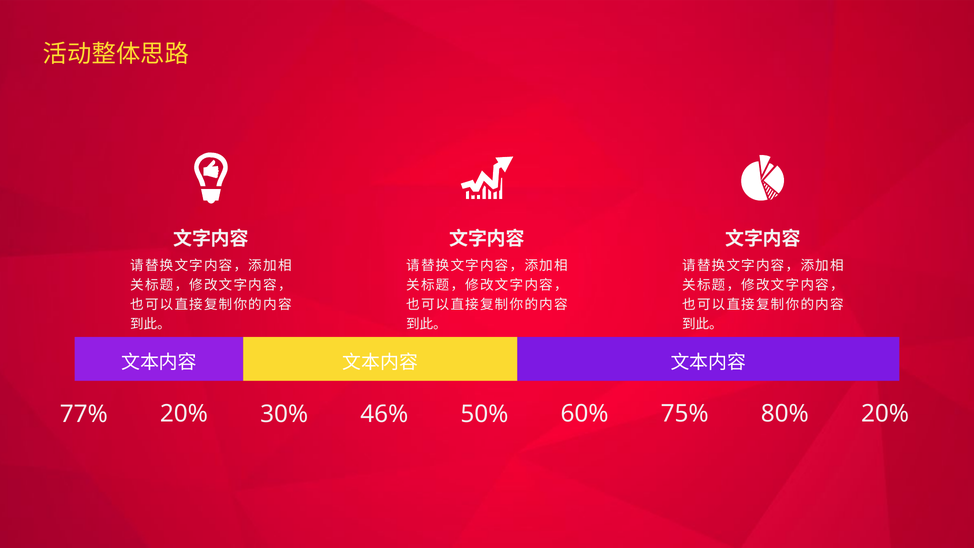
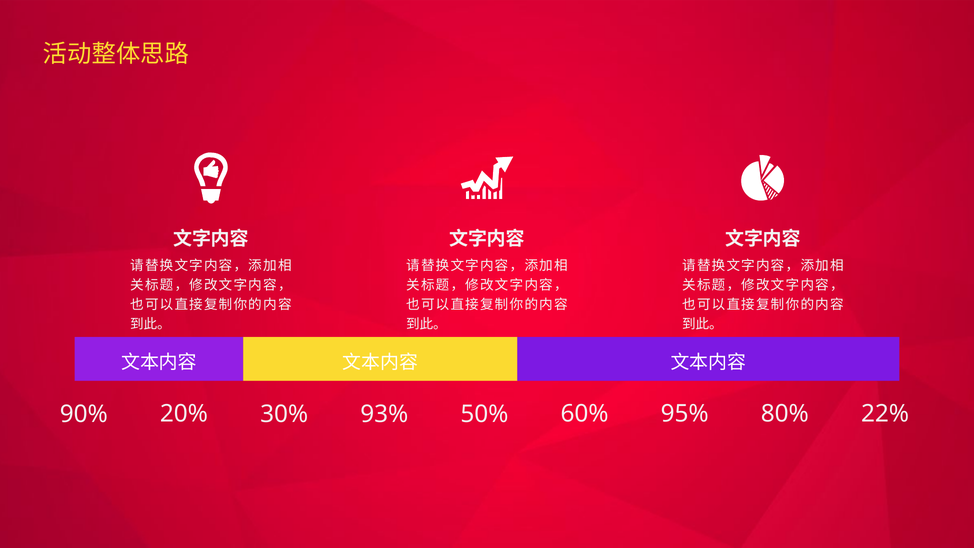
77%: 77% -> 90% (84, 414)
46%: 46% -> 93% (384, 414)
75%: 75% -> 95% (685, 414)
80% 20%: 20% -> 22% (885, 414)
